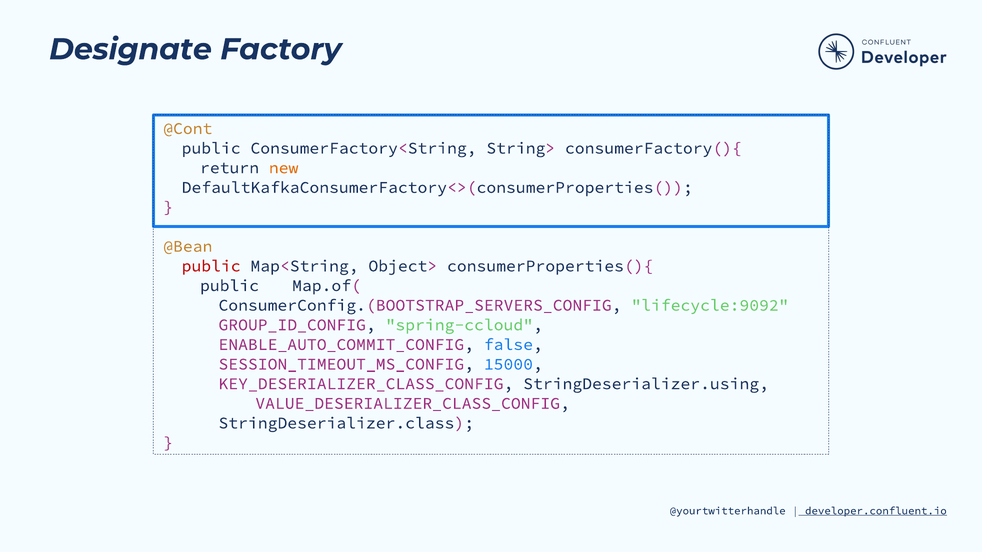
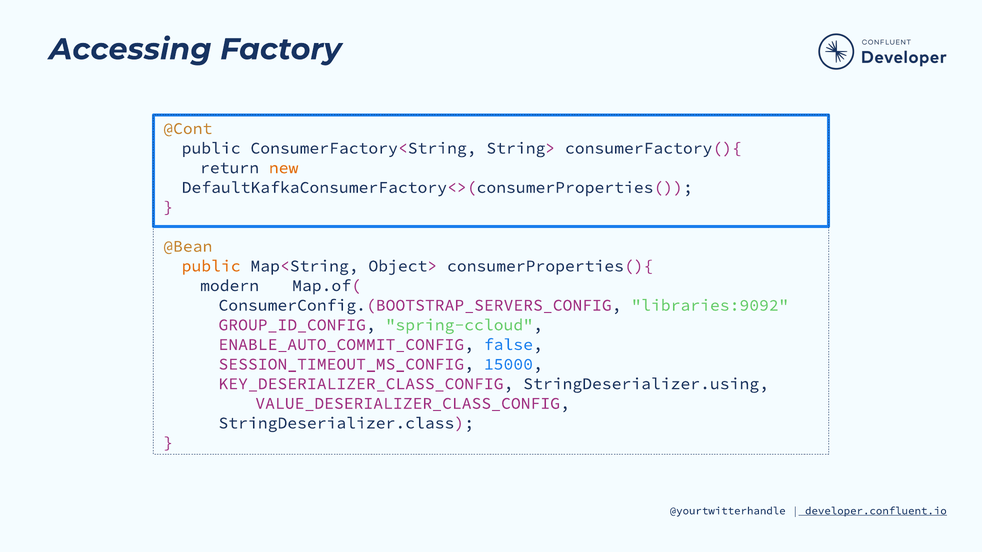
Designate: Designate -> Accessing (130, 49)
public colour: red -> orange (211, 266)
public: public -> modern (230, 286)
lifecycle:9092: lifecycle:9092 -> libraries:9092 (710, 305)
